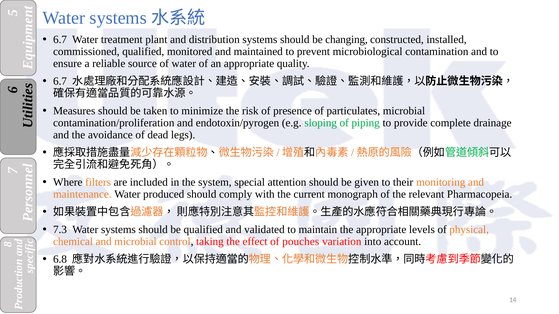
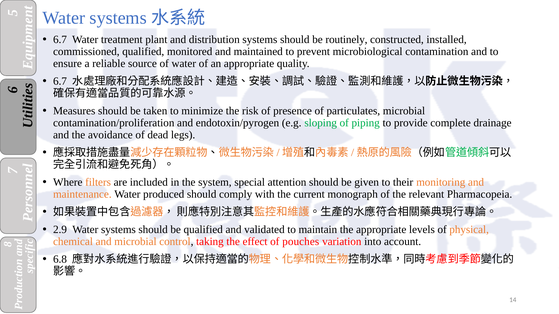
changing: changing -> routinely (346, 40)
7.3: 7.3 -> 2.9 (60, 230)
